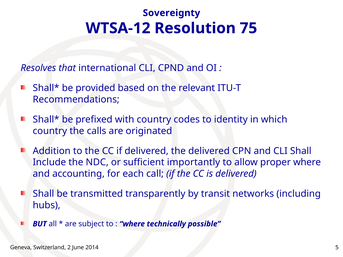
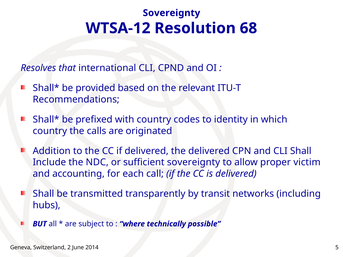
75: 75 -> 68 (248, 28)
sufficient importantly: importantly -> sovereignty (194, 162)
proper where: where -> victim (307, 162)
